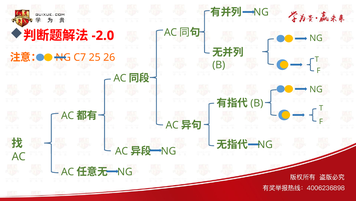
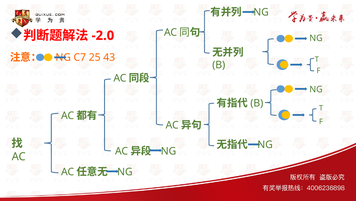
26: 26 -> 43 (109, 57)
